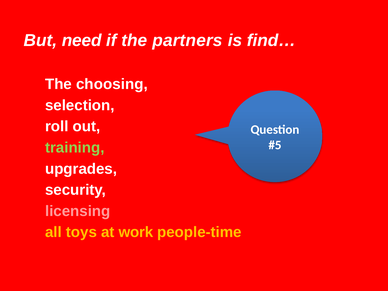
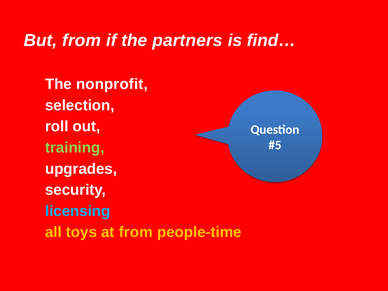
But need: need -> from (82, 40)
choosing: choosing -> nonprofit (112, 84)
licensing colour: pink -> light blue (78, 211)
at work: work -> from (136, 232)
